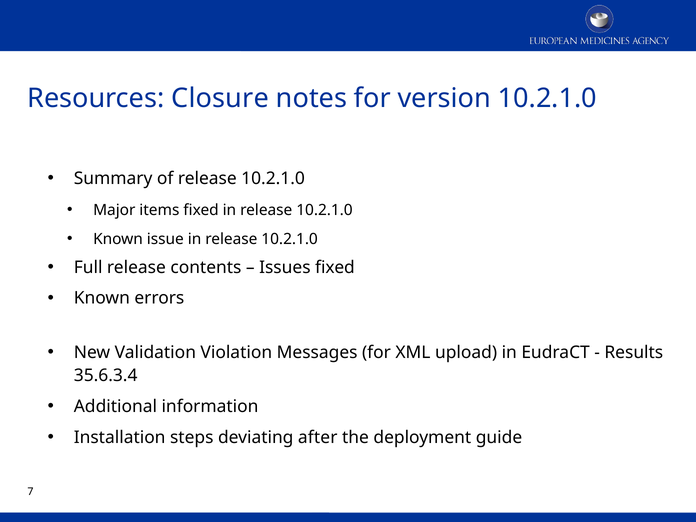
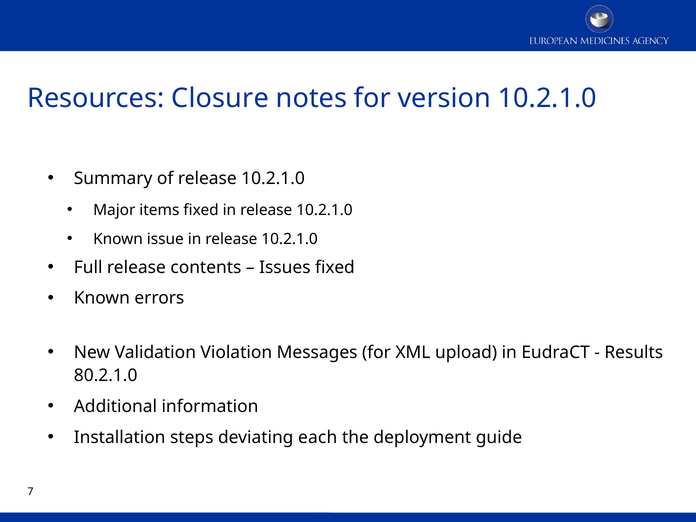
35.6.3.4: 35.6.3.4 -> 80.2.1.0 (106, 376)
after: after -> each (318, 437)
